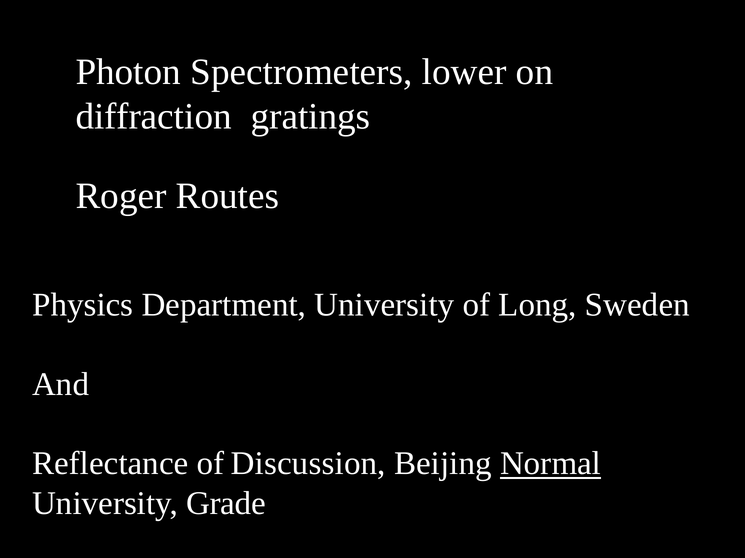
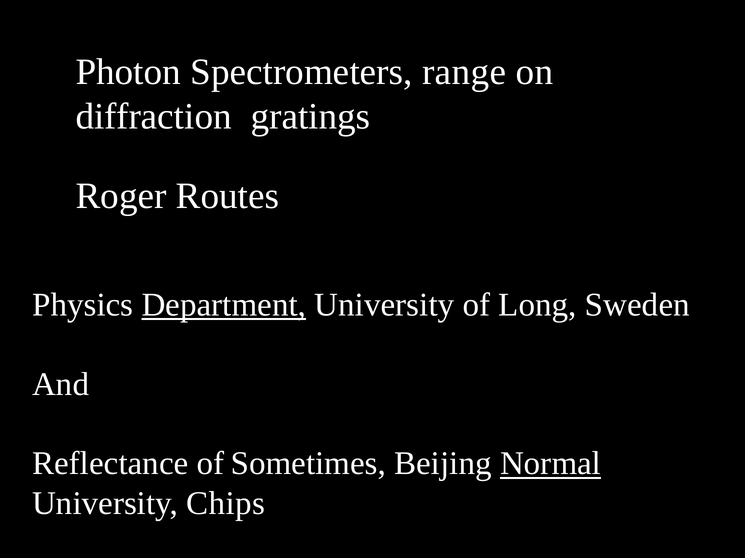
lower: lower -> range (464, 72)
Department underline: none -> present (224, 305)
Discussion: Discussion -> Sometimes (308, 464)
Grade: Grade -> Chips (226, 504)
